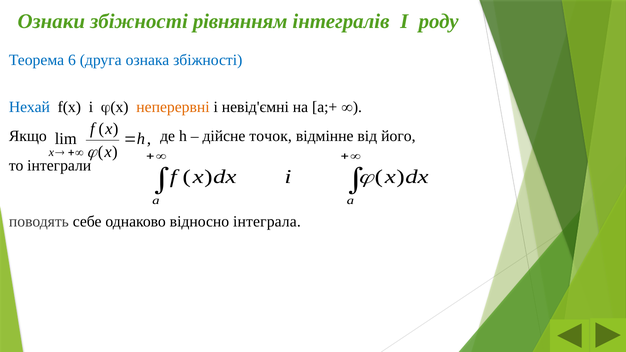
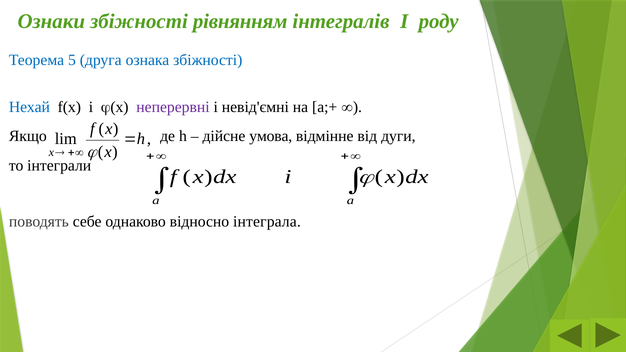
6: 6 -> 5 (72, 60)
неперервні colour: orange -> purple (173, 107)
точок: точок -> умова (271, 136)
його: його -> дуги (398, 136)
